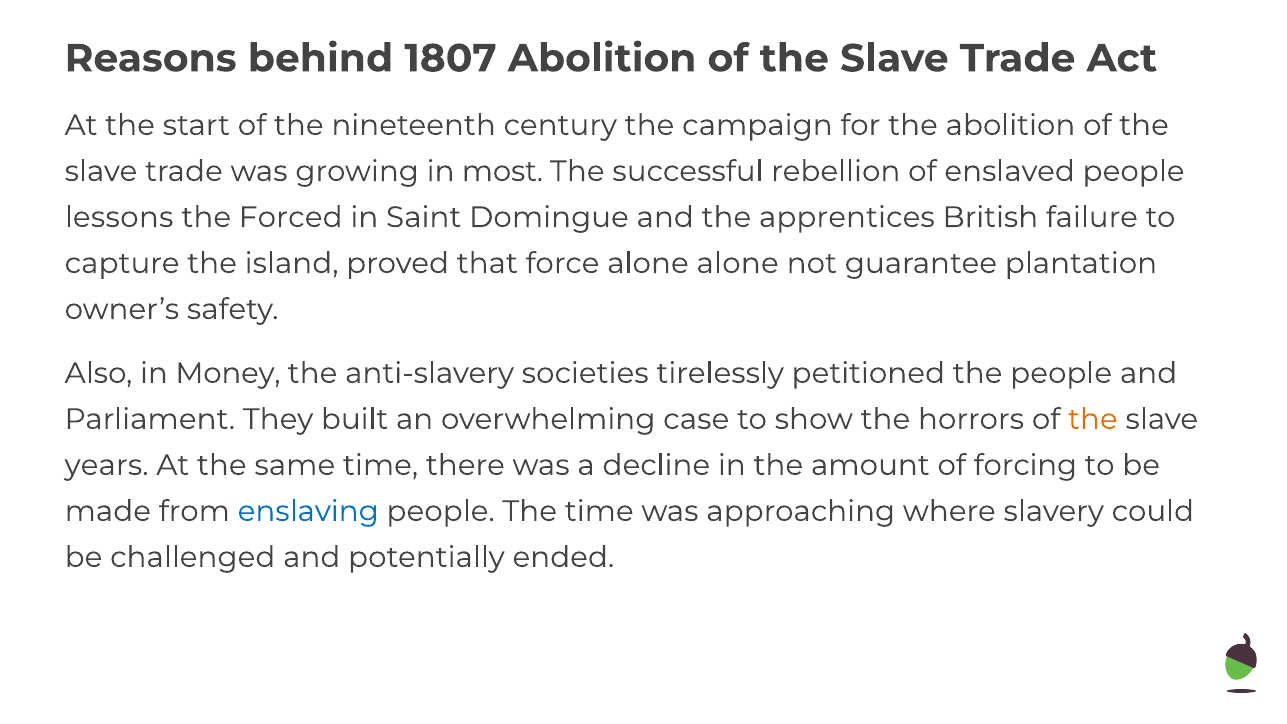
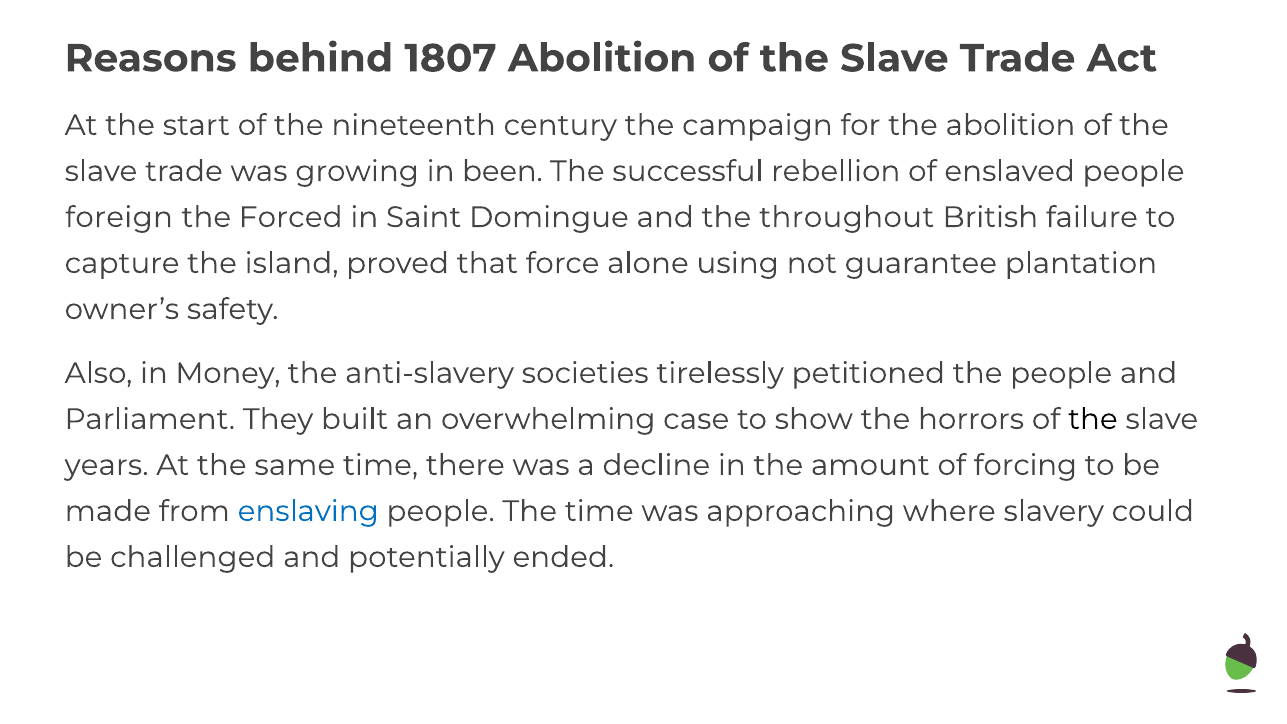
most: most -> been (502, 171)
lessons: lessons -> foreign (119, 217)
apprentices: apprentices -> throughout (847, 217)
alone alone: alone -> using (738, 263)
the colour: orange -> black (1093, 419)
